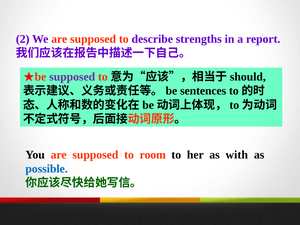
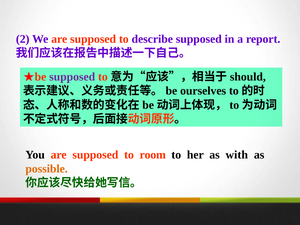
describe strengths: strengths -> supposed (199, 39)
sentences: sentences -> ourselves (203, 91)
possible colour: blue -> orange (47, 169)
